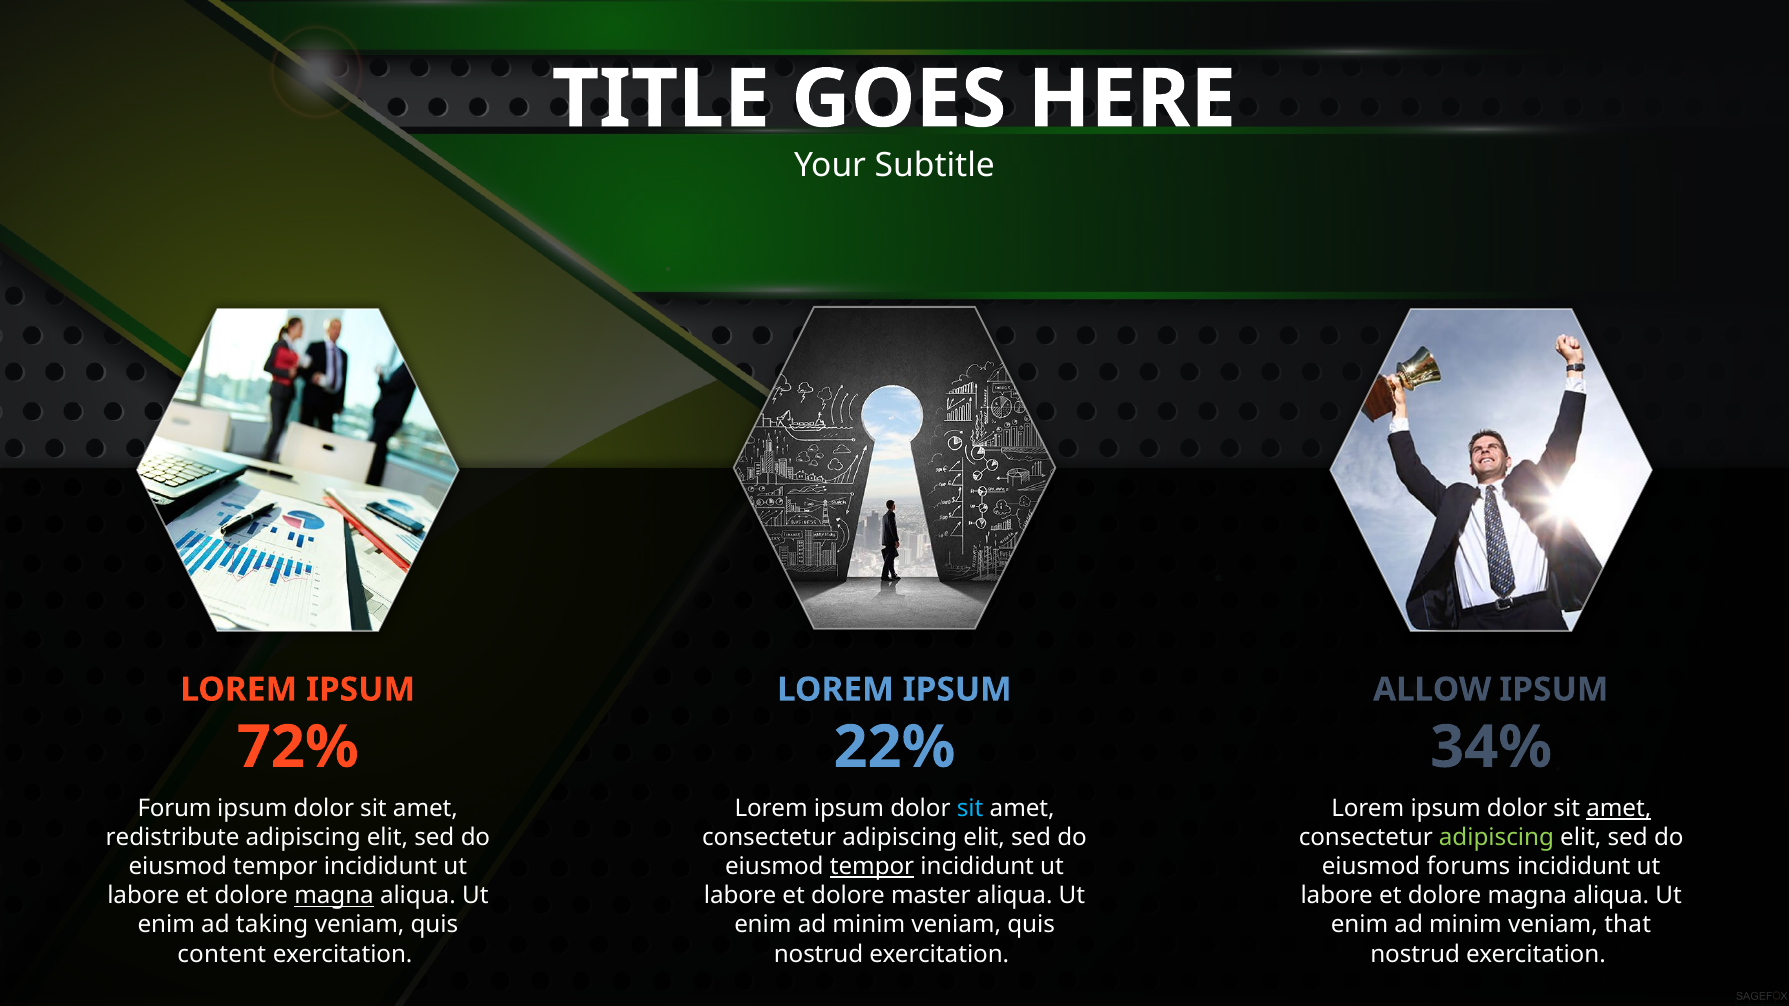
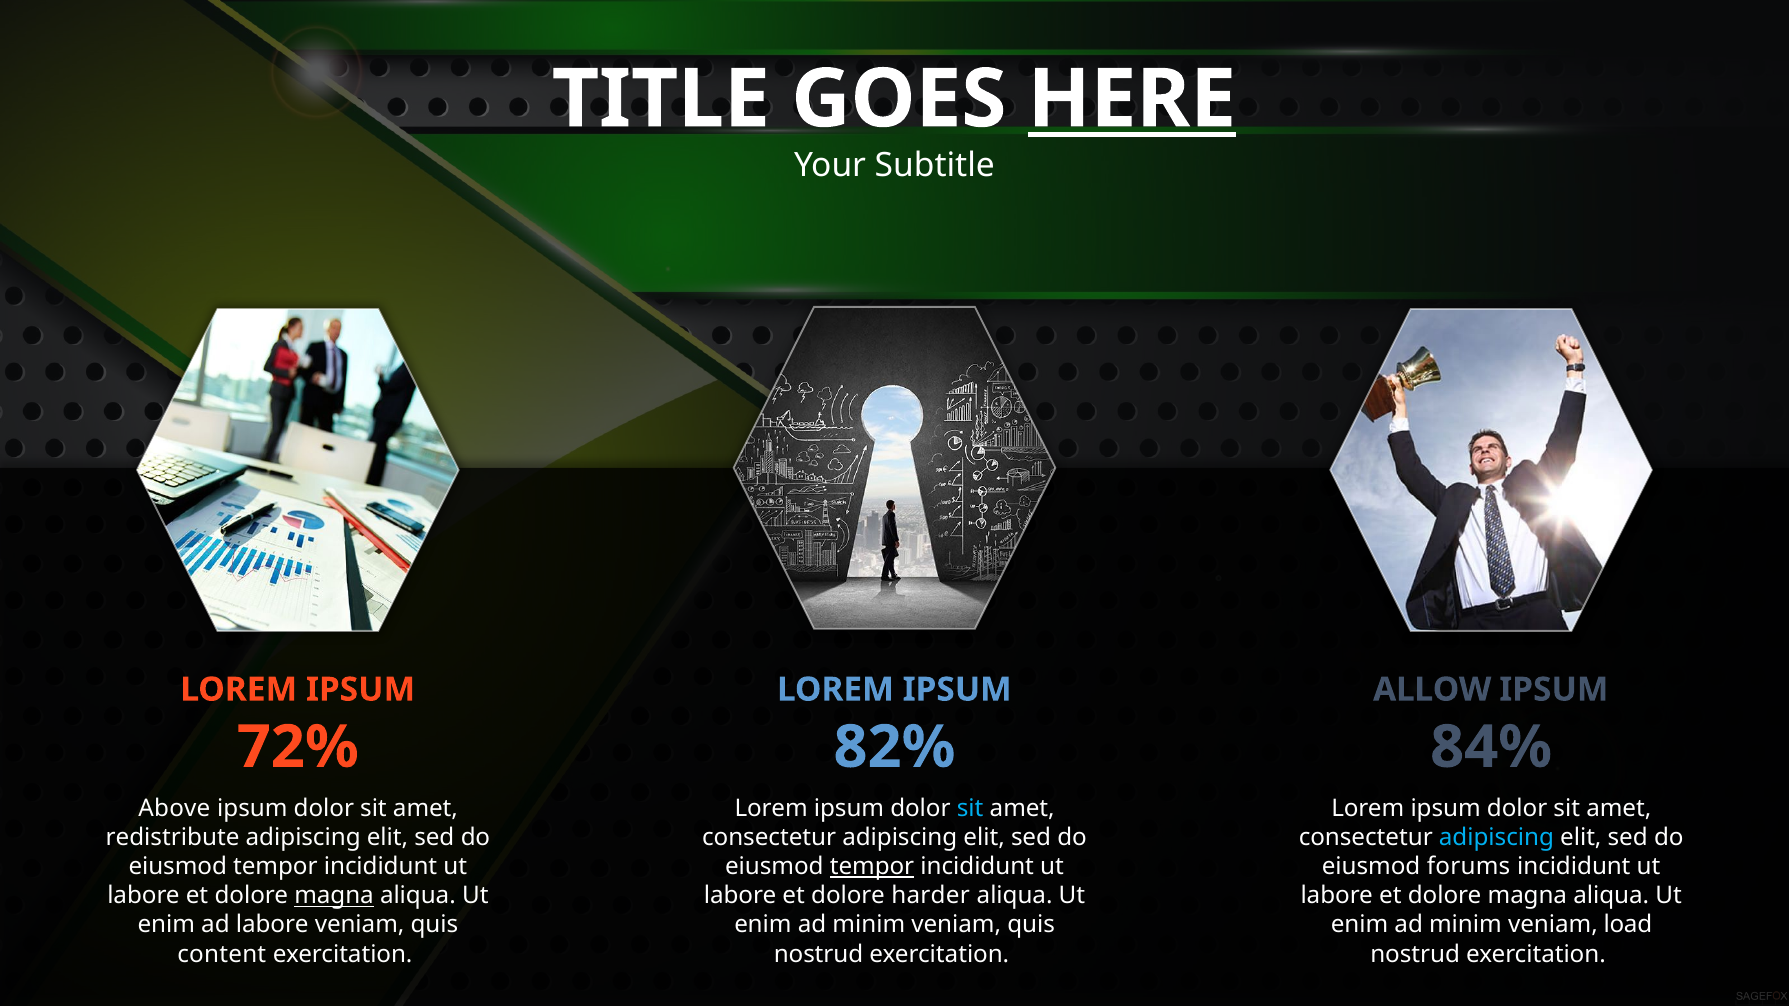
HERE underline: none -> present (1132, 99)
22%: 22% -> 82% (894, 747)
34%: 34% -> 84% (1491, 747)
Forum: Forum -> Above (174, 809)
amet underline: present -> none (1619, 809)
adipiscing colour: light green -> light blue (1496, 838)
master: master -> harder (931, 896)
ad taking: taking -> labore (272, 925)
that: that -> load (1628, 925)
